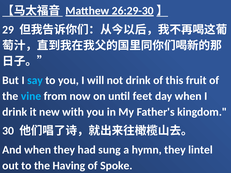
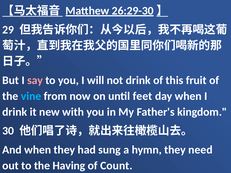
say colour: light blue -> pink (35, 80)
lintel: lintel -> need (200, 150)
Spoke: Spoke -> Count (116, 166)
